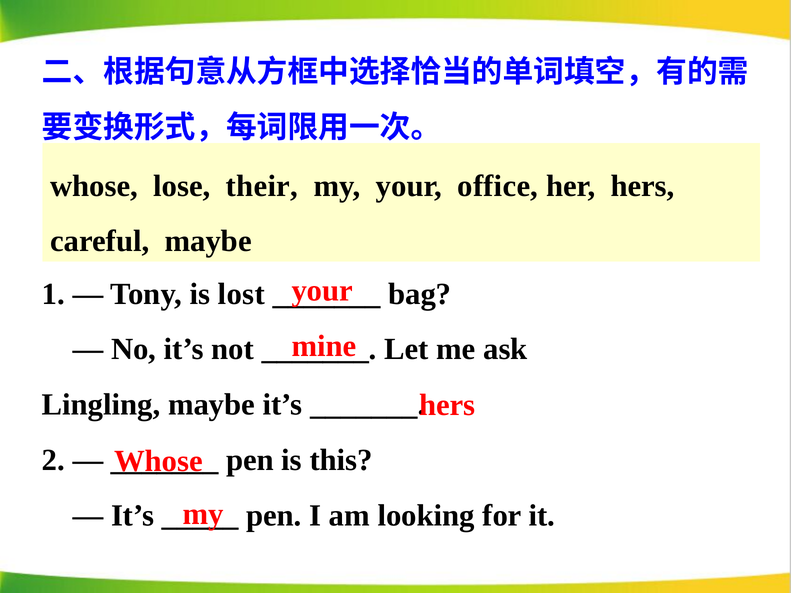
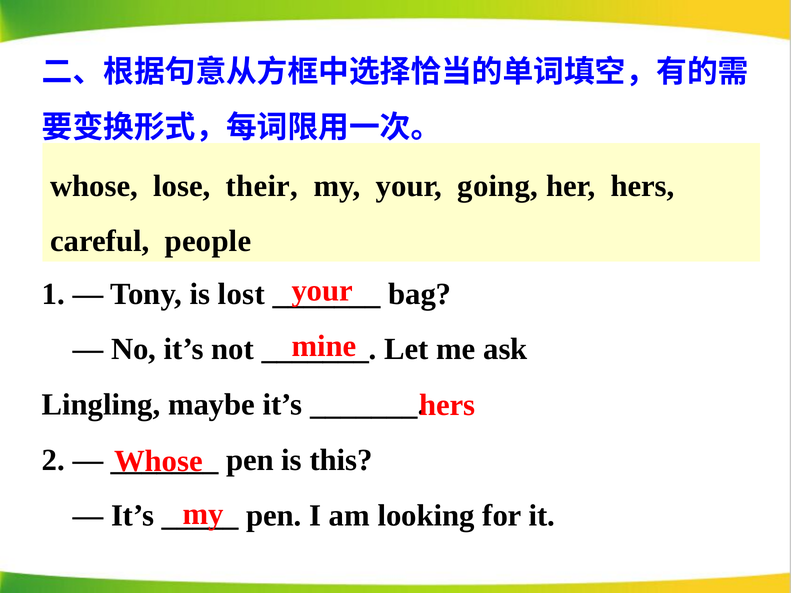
office: office -> going (498, 186)
careful maybe: maybe -> people (208, 241)
